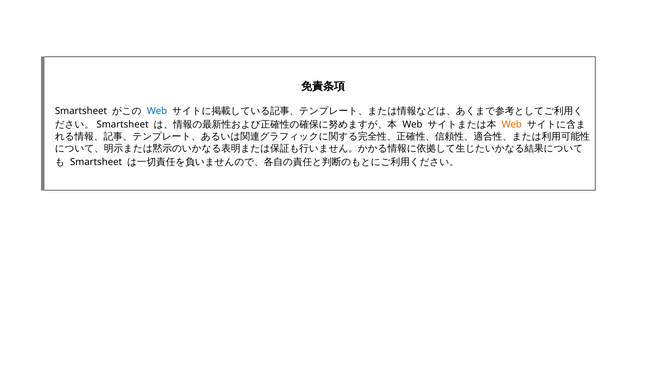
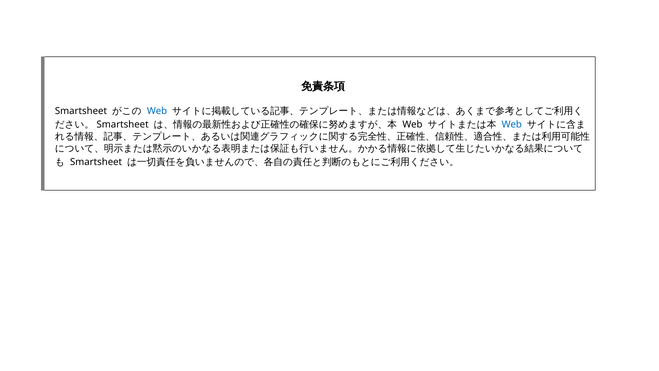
Web colour: orange -> blue (512, 124)
